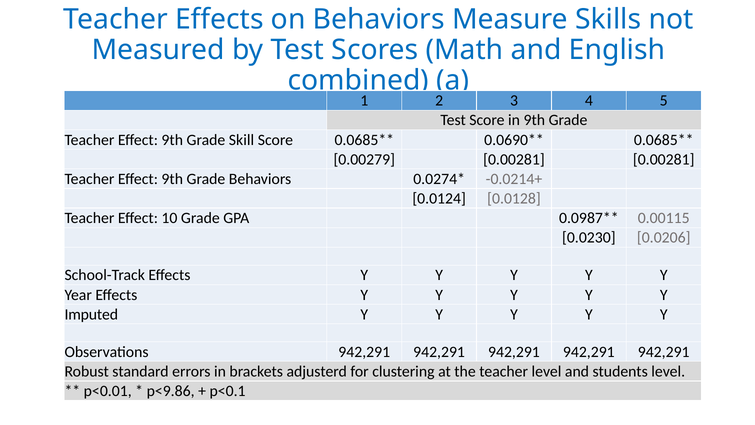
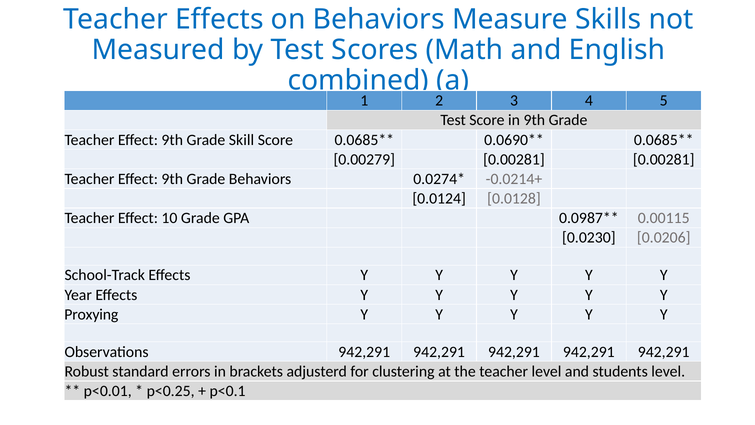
Imputed: Imputed -> Proxying (91, 314)
p<9.86: p<9.86 -> p<0.25 (171, 391)
